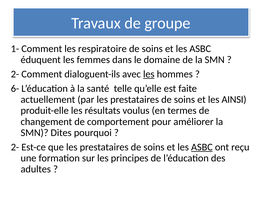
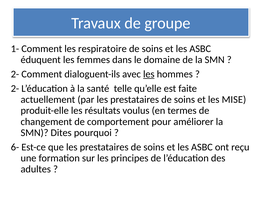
6-: 6- -> 2- (15, 88)
AINSI: AINSI -> MISE (234, 99)
2-: 2- -> 6- (15, 147)
ASBC underline: present -> none (202, 147)
